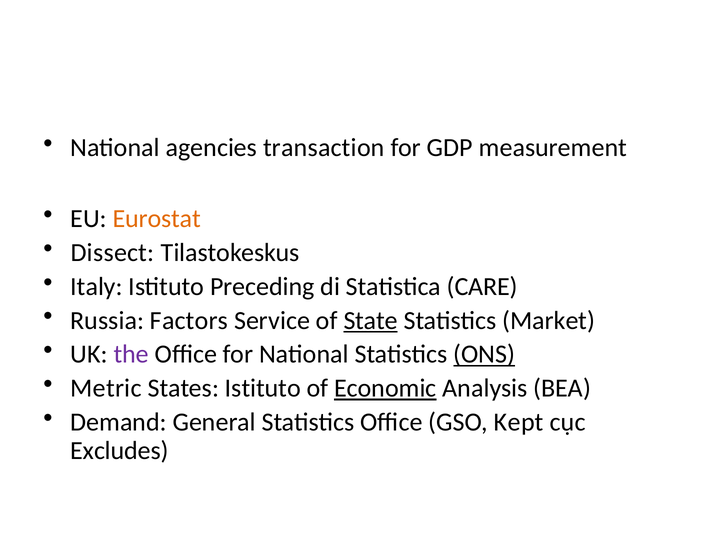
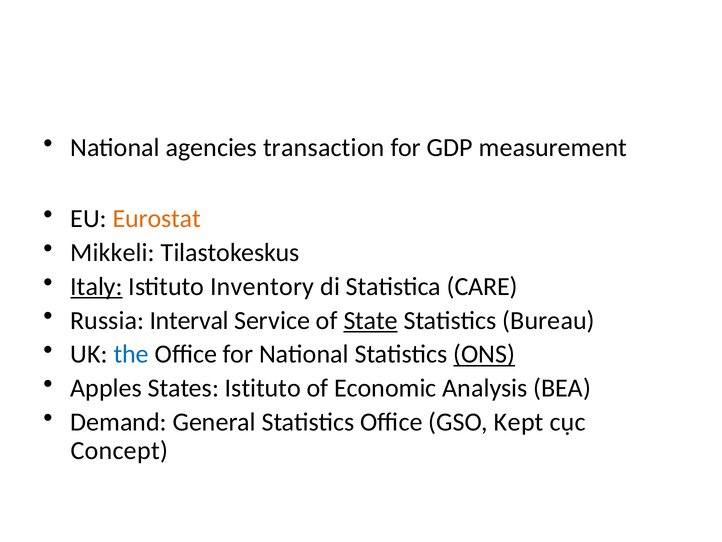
Dissect: Dissect -> Mikkeli (113, 252)
Italy underline: none -> present (97, 286)
Preceding: Preceding -> Inventory (262, 286)
Factors: Factors -> Interval (189, 320)
Market: Market -> Bureau (549, 320)
the colour: purple -> blue (131, 354)
Metric: Metric -> Apples (106, 388)
Economic underline: present -> none (385, 388)
Excludes: Excludes -> Concept (119, 450)
